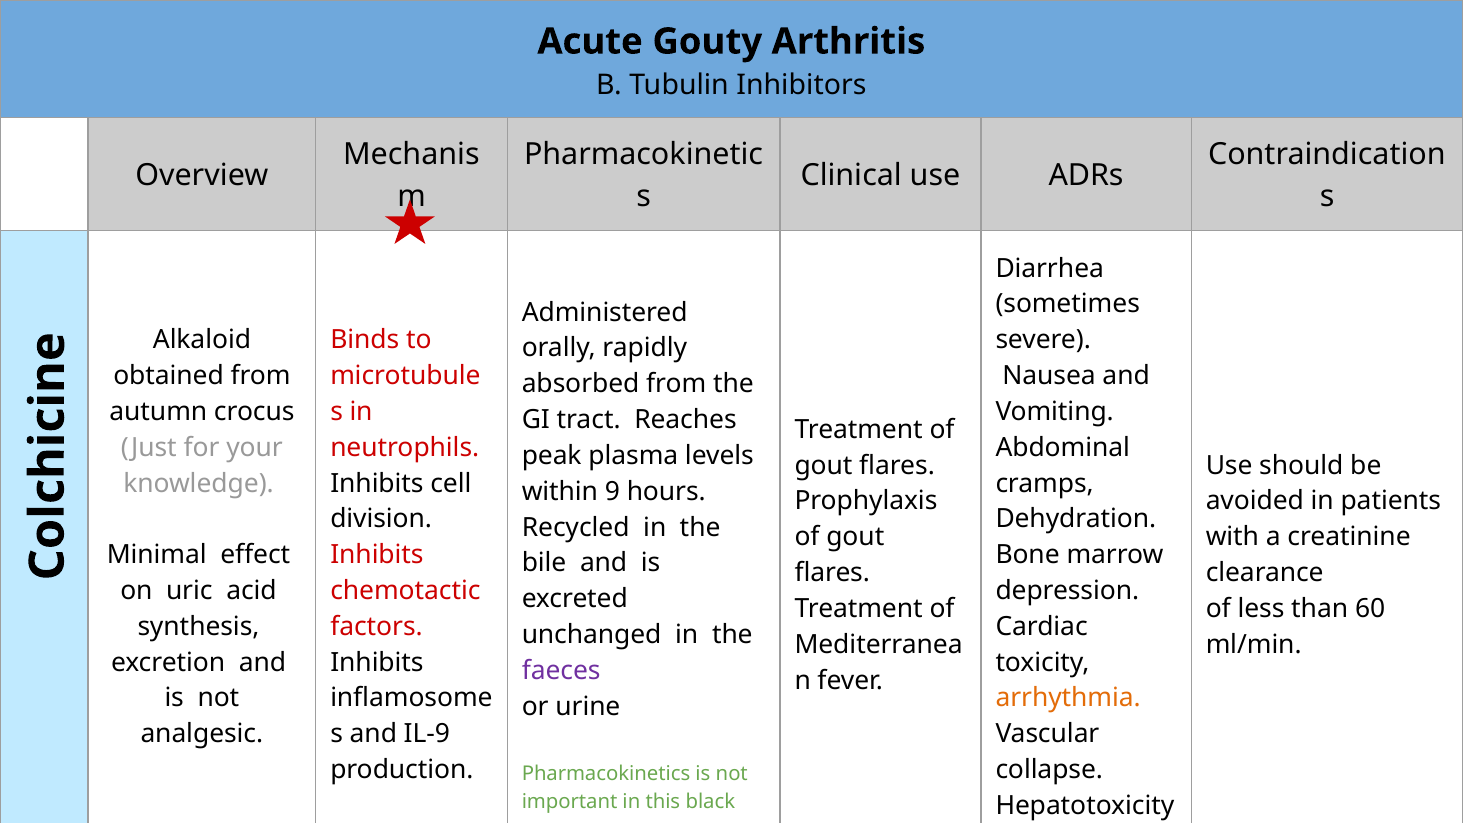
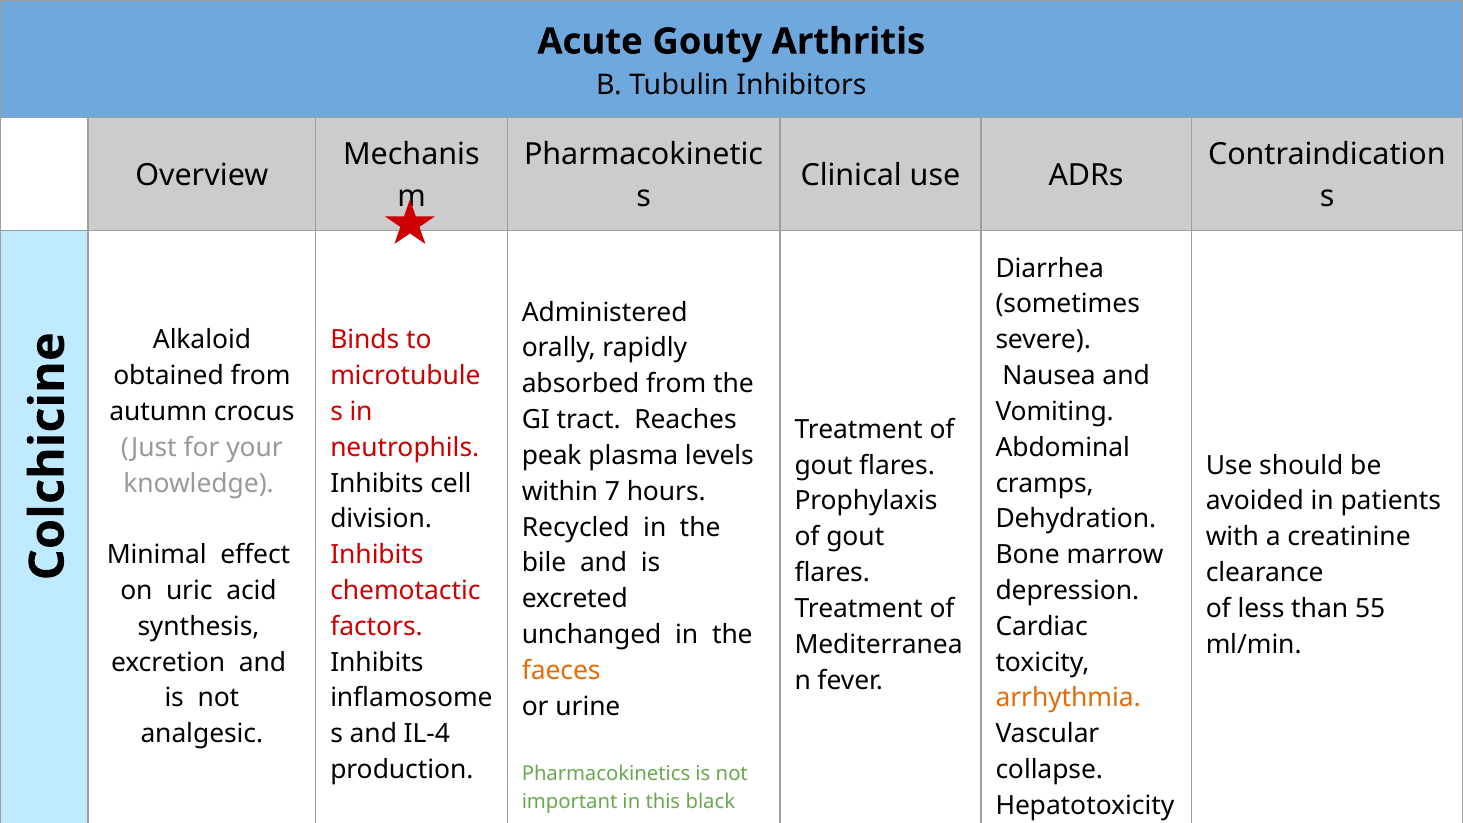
9: 9 -> 7 (612, 492)
60: 60 -> 55 (1370, 609)
faeces colour: purple -> orange (561, 671)
IL-9: IL-9 -> IL-4 (427, 734)
